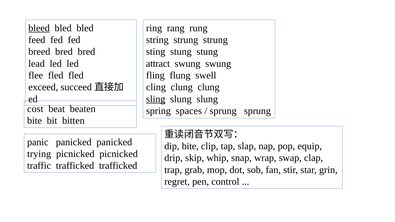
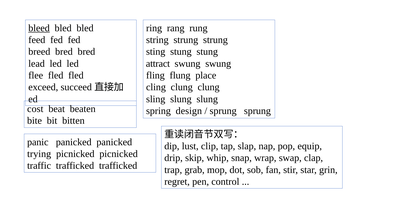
swell: swell -> place (206, 75)
sling underline: present -> none (156, 99)
spaces: spaces -> design (189, 111)
dip bite: bite -> lust (190, 146)
